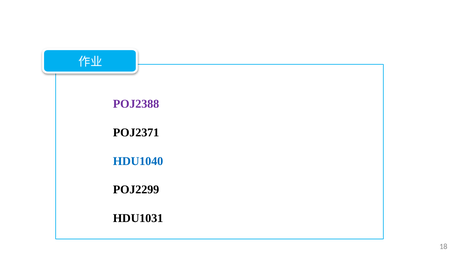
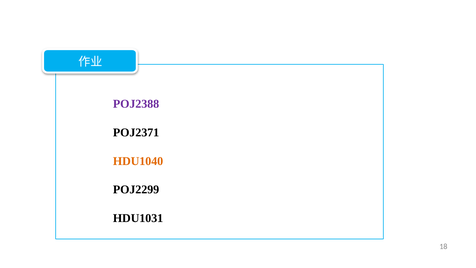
HDU1040 colour: blue -> orange (138, 161)
